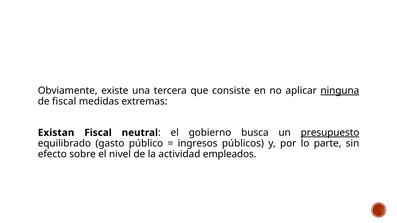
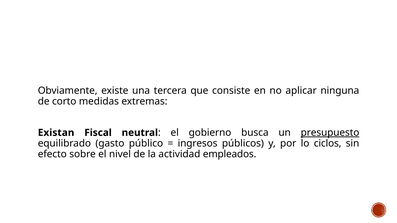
ninguna underline: present -> none (340, 91)
de fiscal: fiscal -> corto (64, 101)
parte: parte -> ciclos (328, 144)
